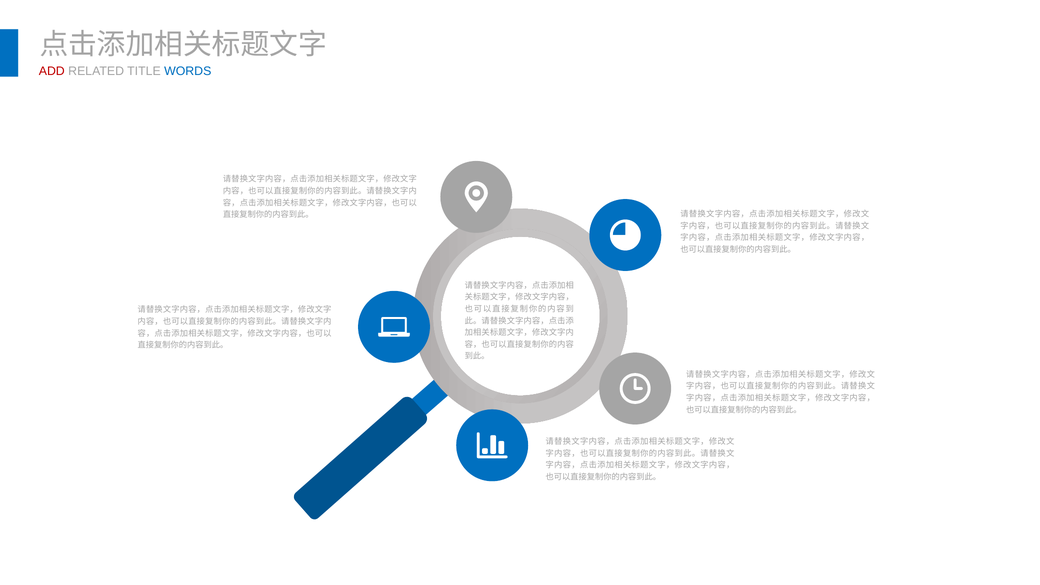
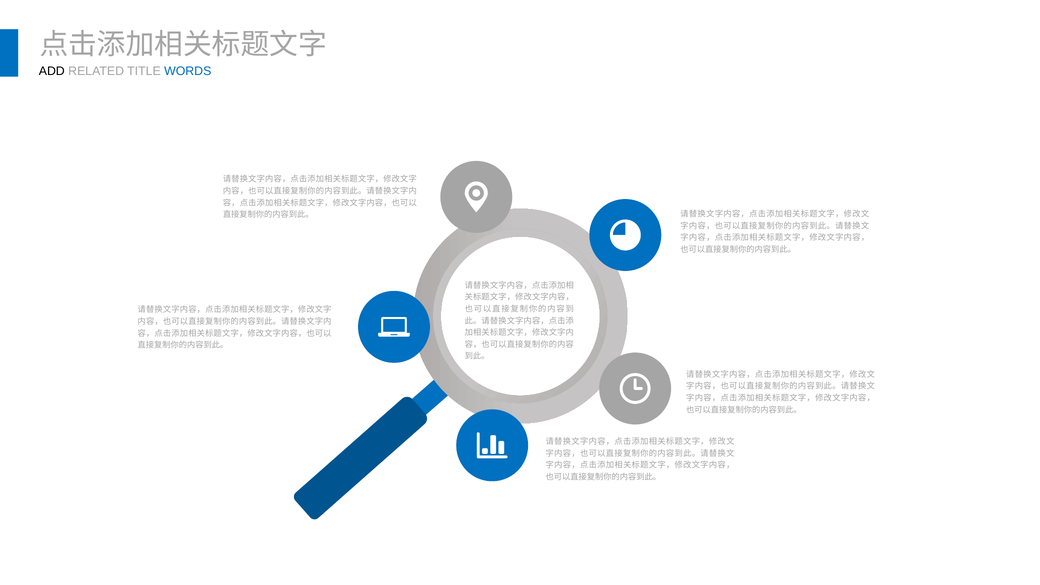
ADD colour: red -> black (52, 71)
